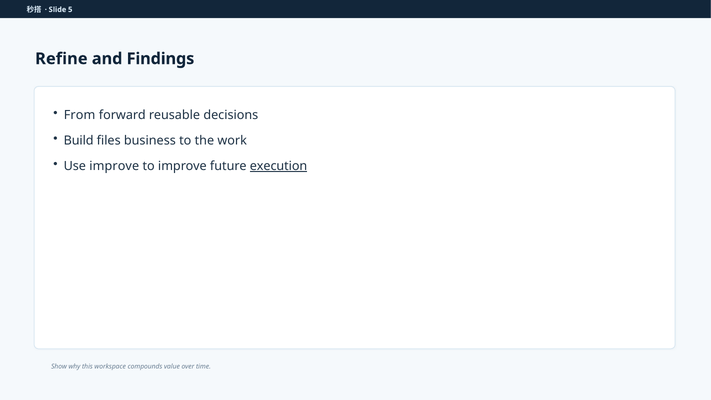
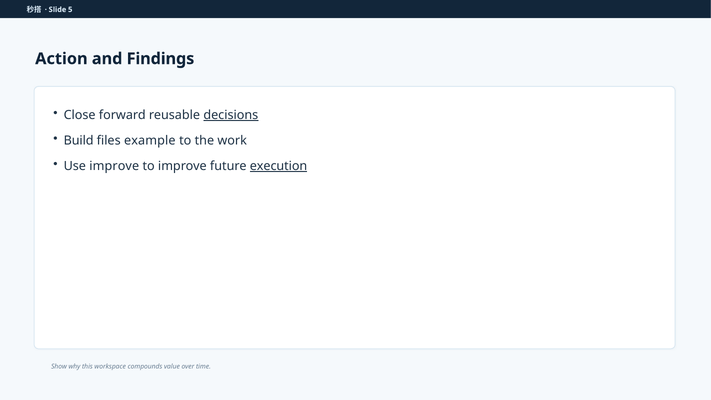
Refine: Refine -> Action (61, 59)
From: From -> Close (80, 115)
decisions underline: none -> present (231, 115)
business: business -> example (150, 141)
